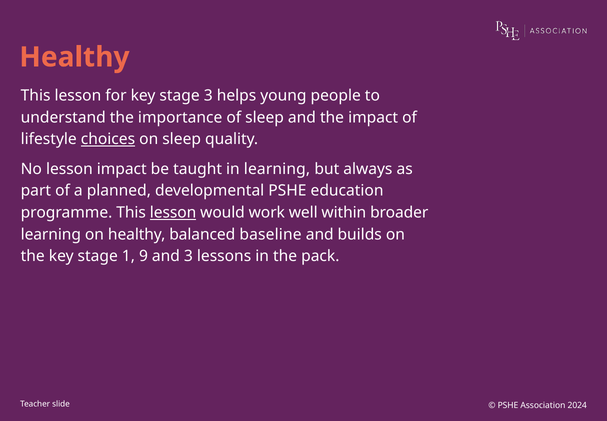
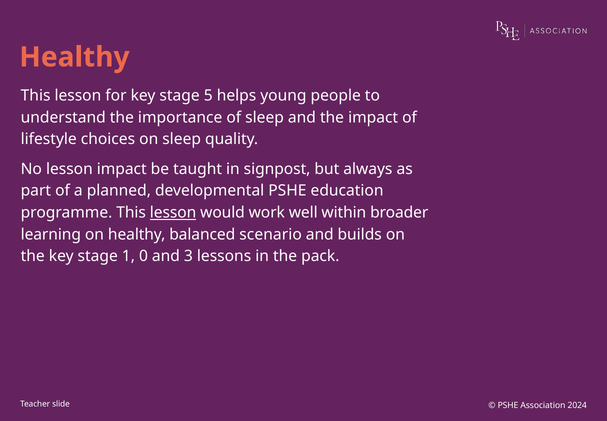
stage 3: 3 -> 5 (208, 95)
choices underline: present -> none (108, 139)
in learning: learning -> signpost (277, 169)
baseline: baseline -> scenario (271, 234)
9: 9 -> 0 (143, 256)
